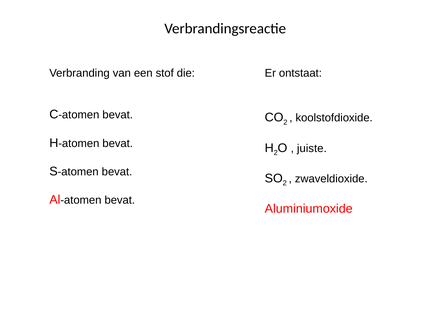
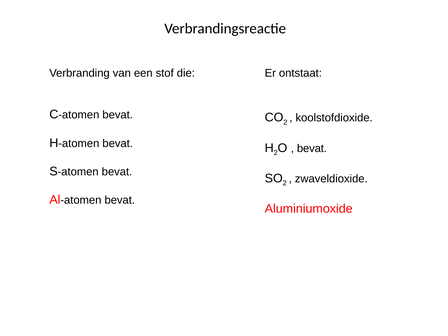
juiste: juiste -> bevat (312, 148)
